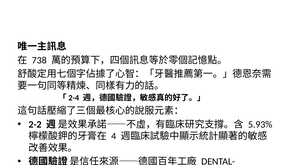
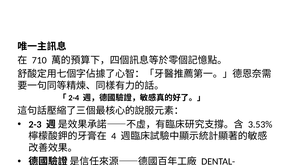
738: 738 -> 710 (39, 60)
2-2: 2-2 -> 2-3 (35, 124)
5.93%: 5.93% -> 3.53% (260, 124)
